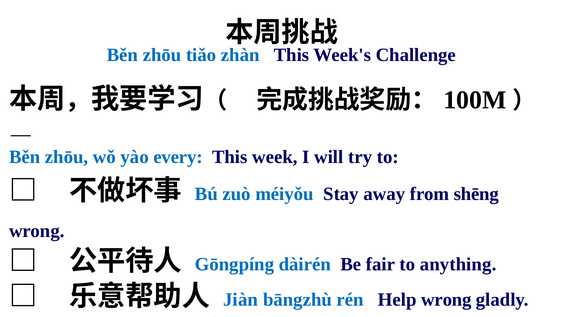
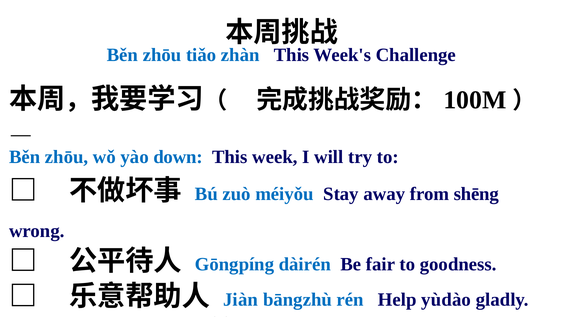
every: every -> down (178, 157)
anything: anything -> goodness (458, 264)
Help wrong: wrong -> yùdào (446, 299)
